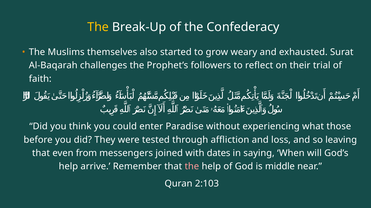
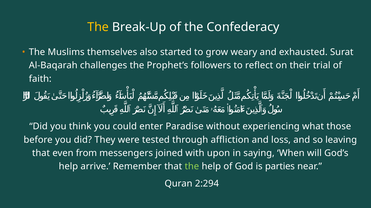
dates: dates -> upon (218, 154)
the colour: pink -> light green (192, 167)
middle: middle -> parties (280, 167)
2:103: 2:103 -> 2:294 (207, 184)
